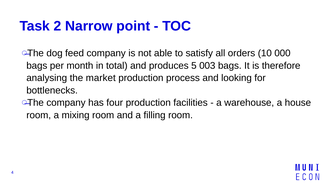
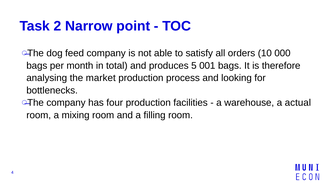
003: 003 -> 001 (207, 66)
house: house -> actual (298, 103)
